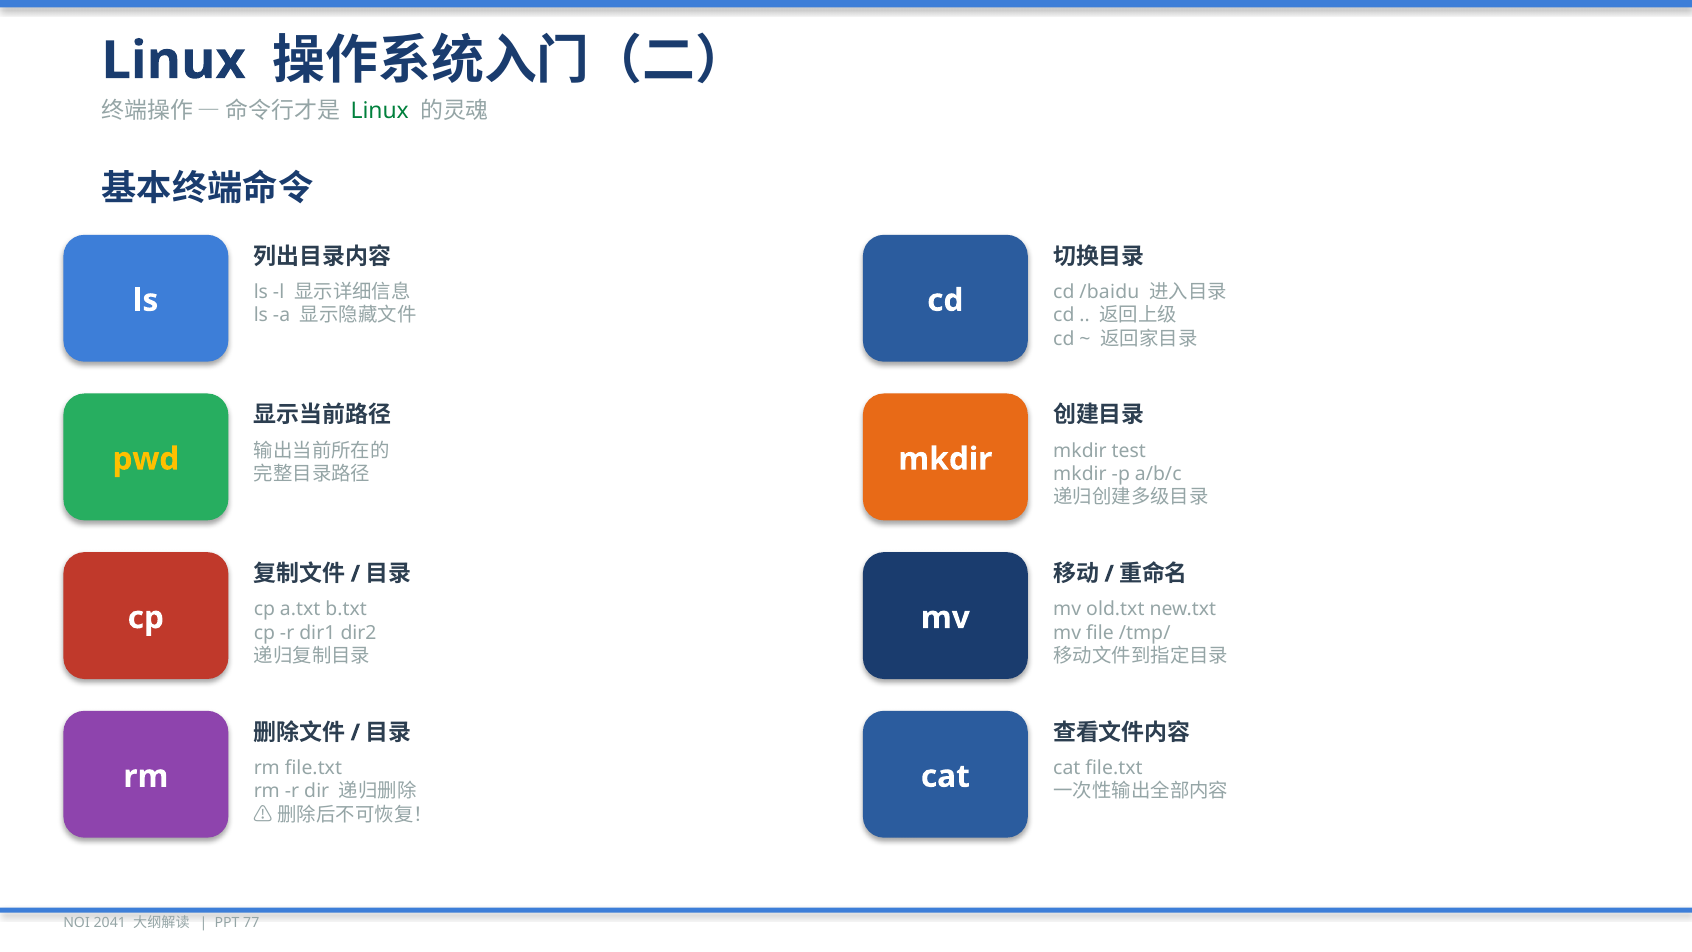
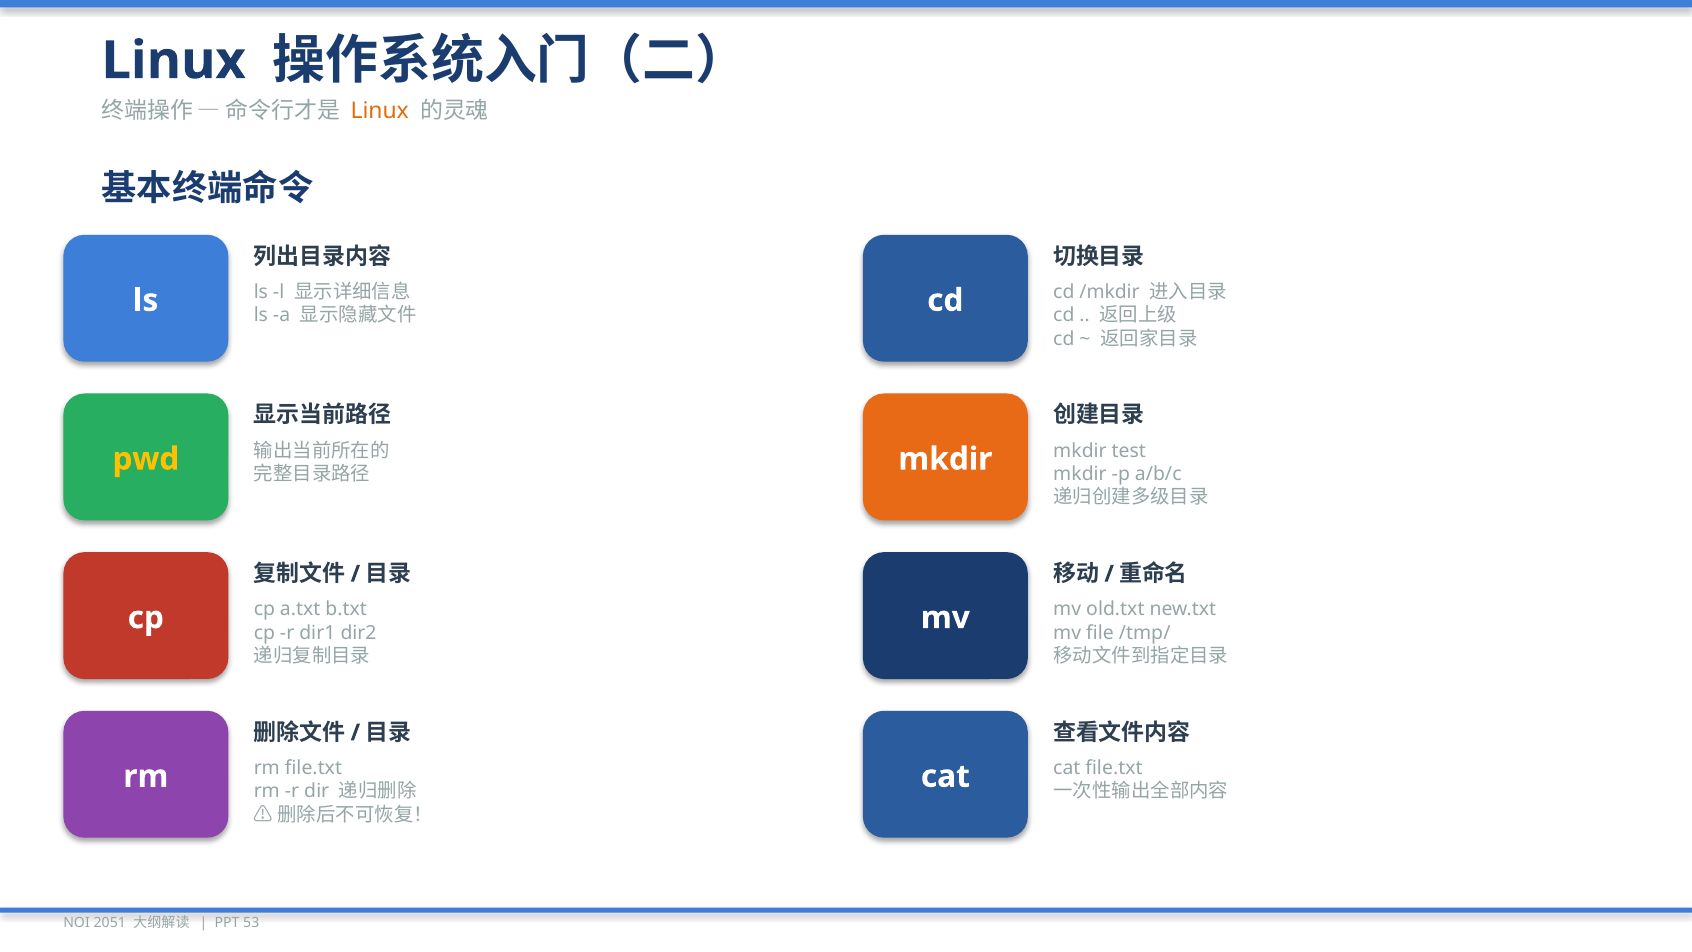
Linux colour: green -> orange (380, 111)
/baidu: /baidu -> /mkdir (1110, 292)
2041: 2041 -> 2051 (110, 923)
77: 77 -> 53 (251, 923)
